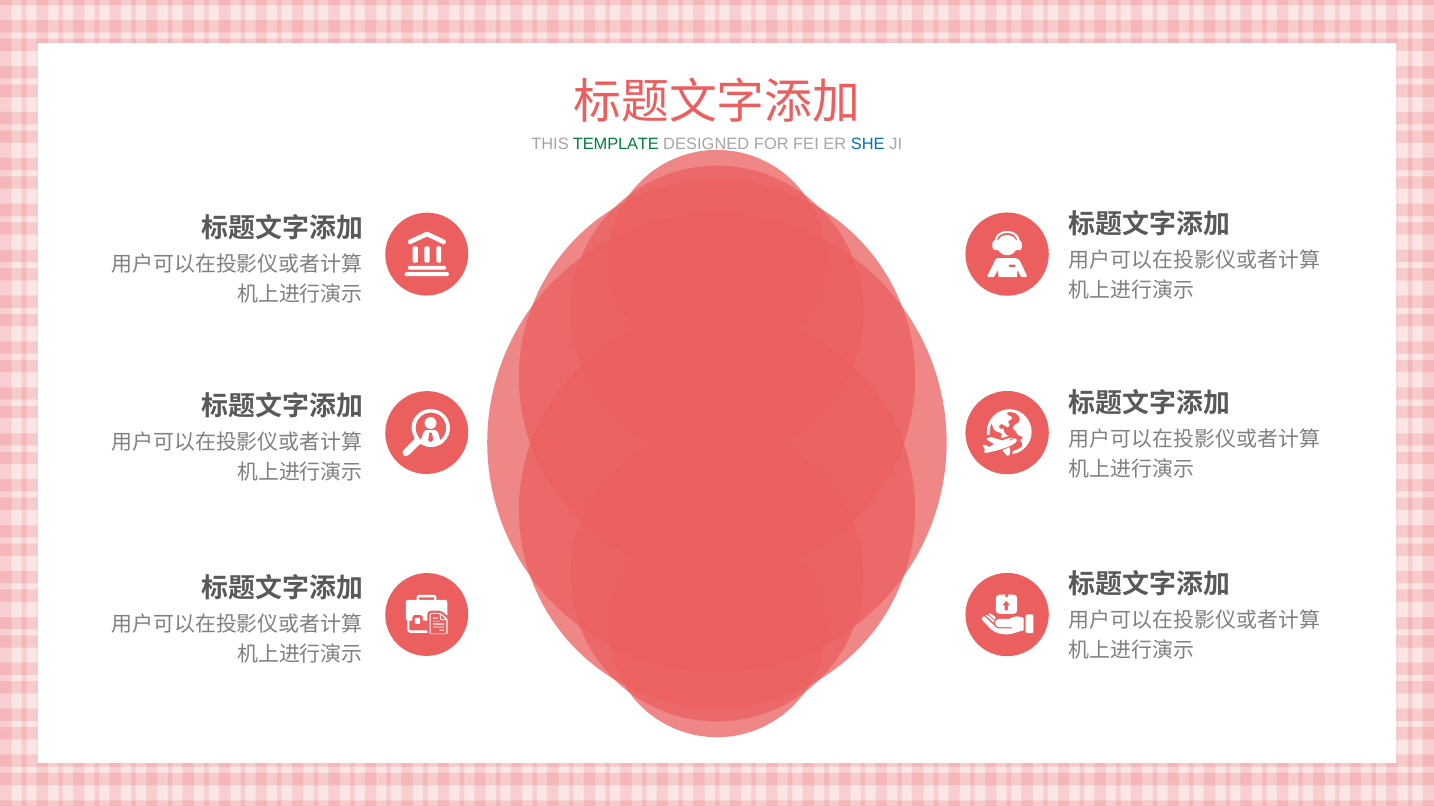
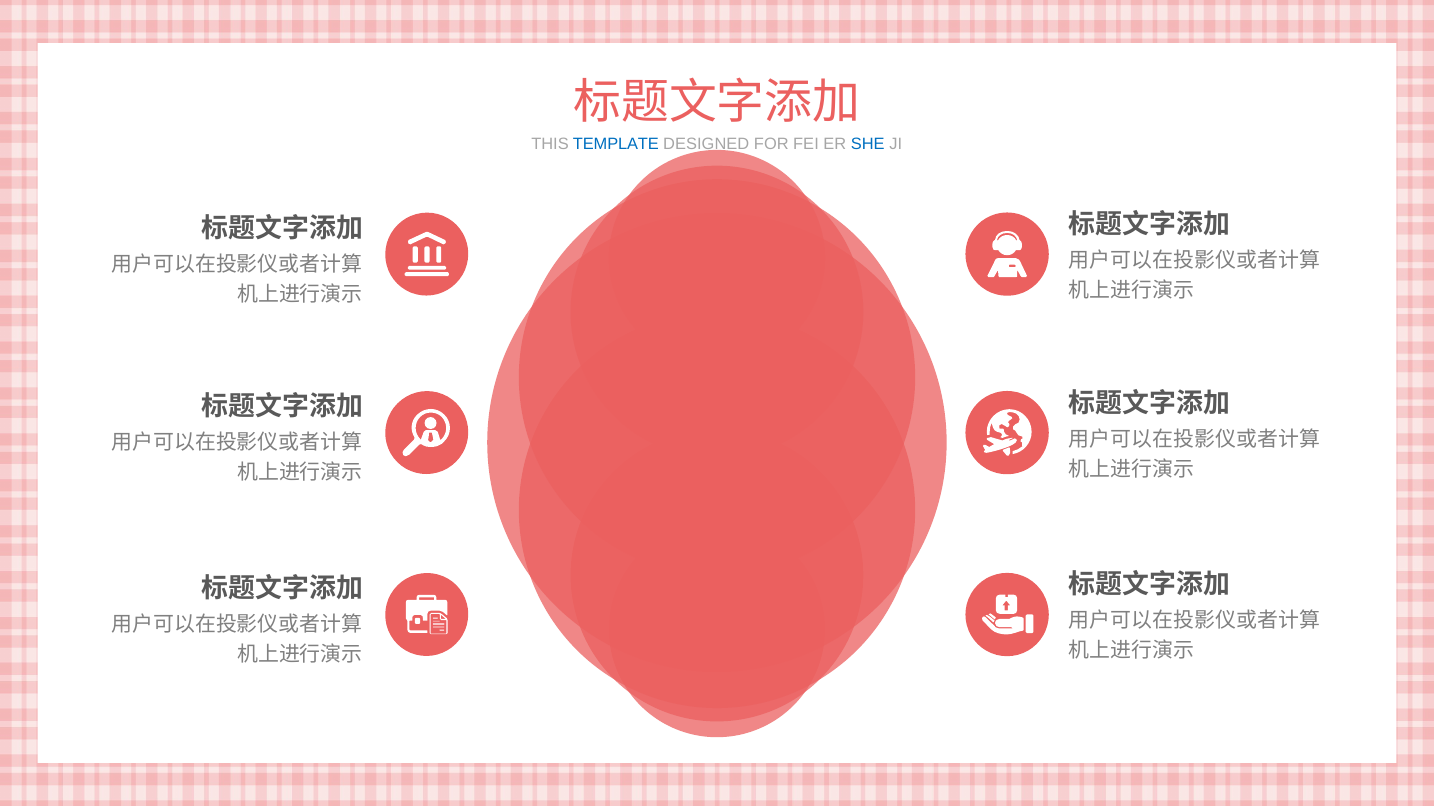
TEMPLATE colour: green -> blue (616, 144)
